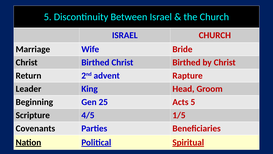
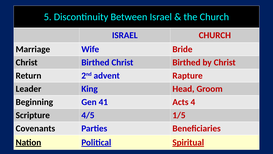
25: 25 -> 41 (103, 102)
Acts 5: 5 -> 4 (193, 102)
